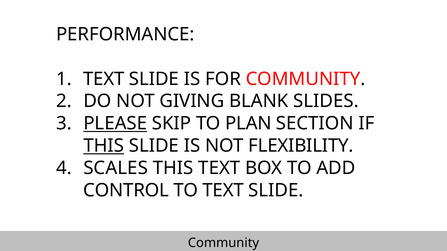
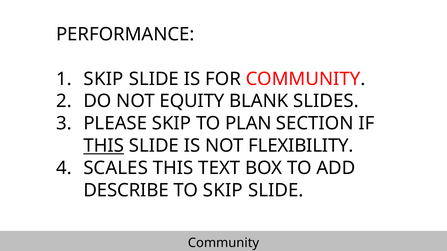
TEXT: TEXT -> SKIP (104, 79)
GIVING: GIVING -> EQUITY (192, 101)
PLEASE underline: present -> none (115, 124)
CONTROL: CONTROL -> DESCRIBE (126, 191)
TO TEXT: TEXT -> SKIP (223, 191)
